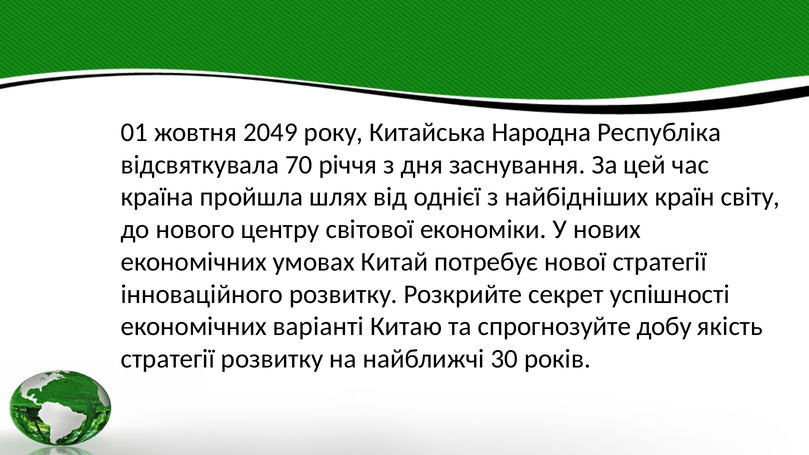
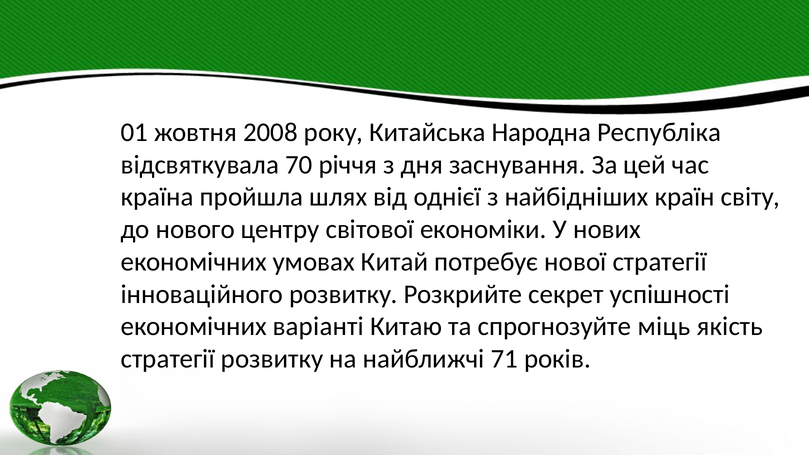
2049: 2049 -> 2008 (270, 132)
добу: добу -> міць (664, 327)
30: 30 -> 71 (504, 359)
